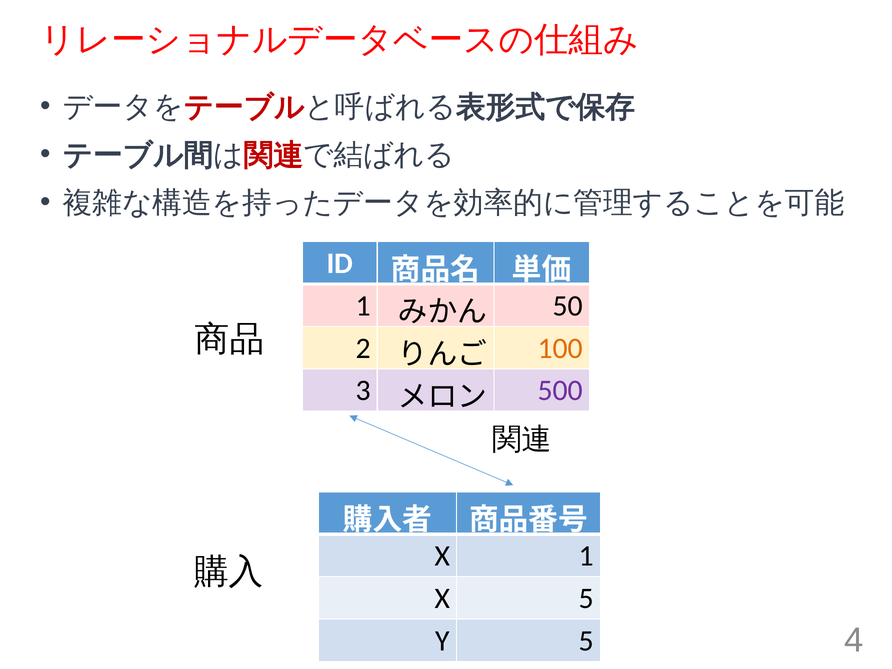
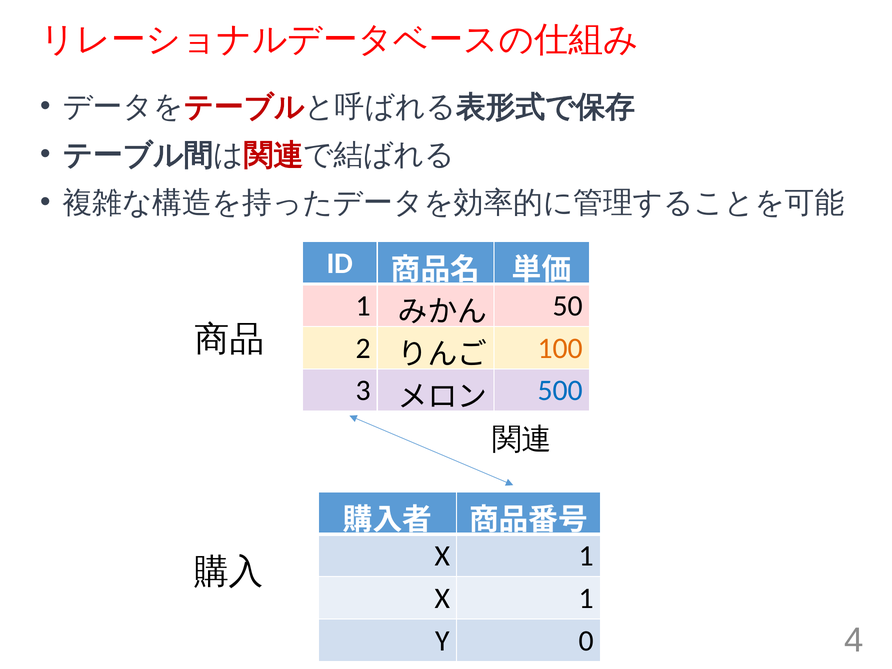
500 colour: purple -> blue (560, 391)
5: 5 -> 1 (586, 598)
Y 5: 5 -> 0 (586, 641)
